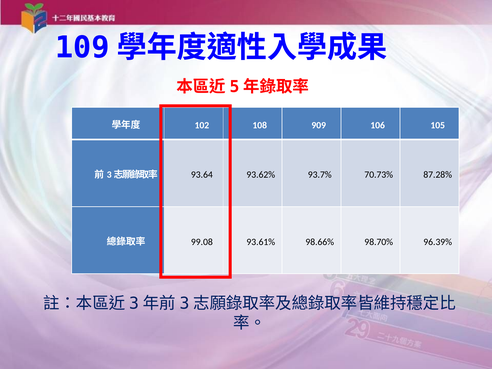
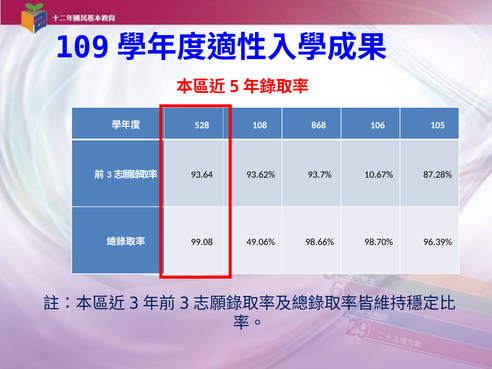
102: 102 -> 528 (202, 125)
909: 909 -> 868 (319, 125)
70.73%: 70.73% -> 10.67% (379, 175)
93.61%: 93.61% -> 49.06% (261, 242)
